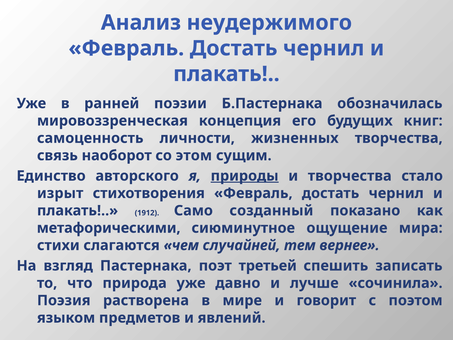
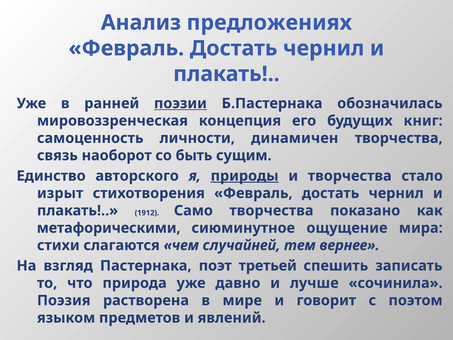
неудержимого: неудержимого -> предложениях (269, 23)
поэзии underline: none -> present (180, 103)
жизненных: жизненных -> динамичен (295, 138)
этом: этом -> быть (194, 155)
Само созданный: созданный -> творчества (271, 210)
